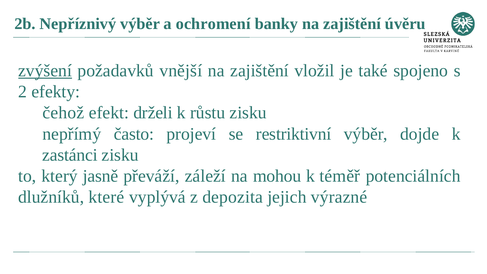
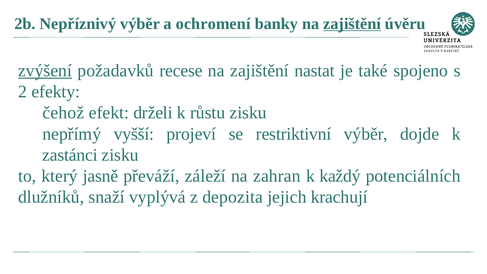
zajištění underline: none -> present (352, 24)
vnější: vnější -> recese (181, 71)
vložil: vložil -> nastat (315, 71)
často: často -> vyšší (134, 134)
mohou: mohou -> zahran (277, 176)
téměř: téměř -> každý (340, 176)
které: které -> snaží (107, 197)
výrazné: výrazné -> krachují (339, 197)
